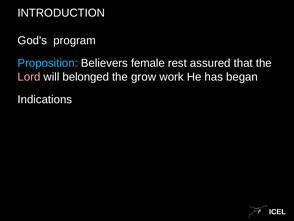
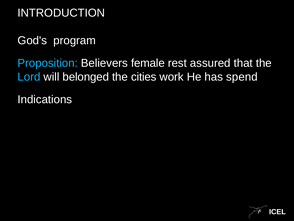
Lord colour: pink -> light blue (29, 77)
grow: grow -> cities (144, 77)
began: began -> spend (242, 77)
